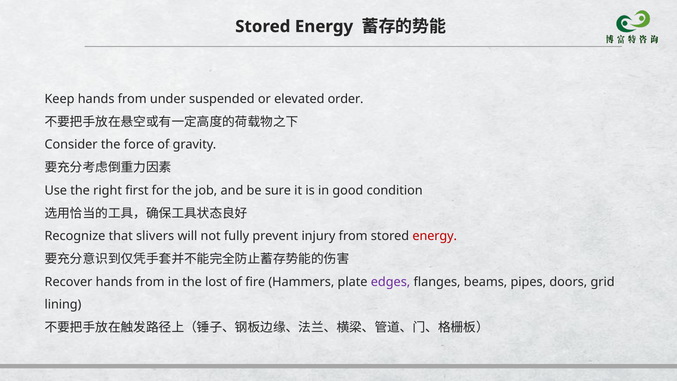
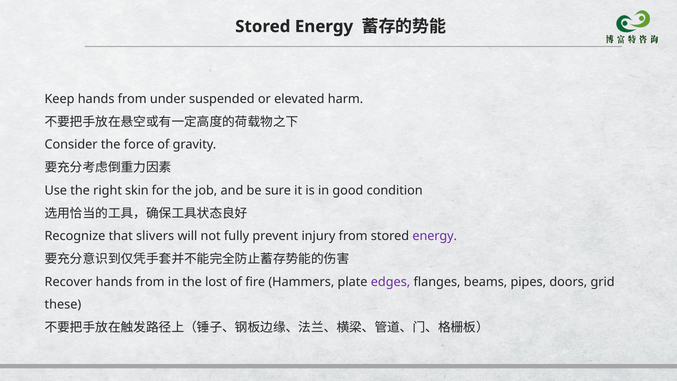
order: order -> harm (346, 99)
first: first -> skin (137, 190)
energy colour: red -> purple (435, 236)
lining: lining -> these (63, 305)
